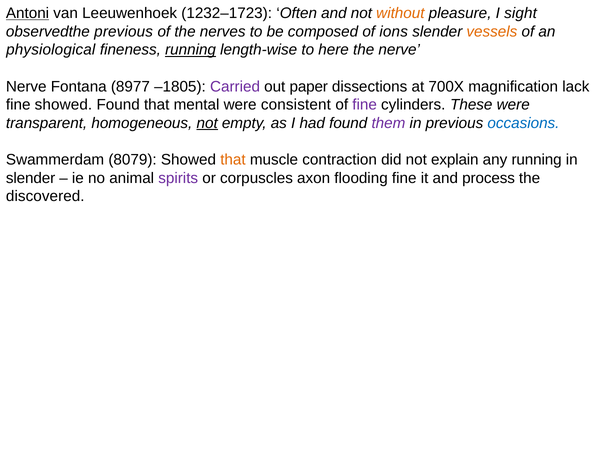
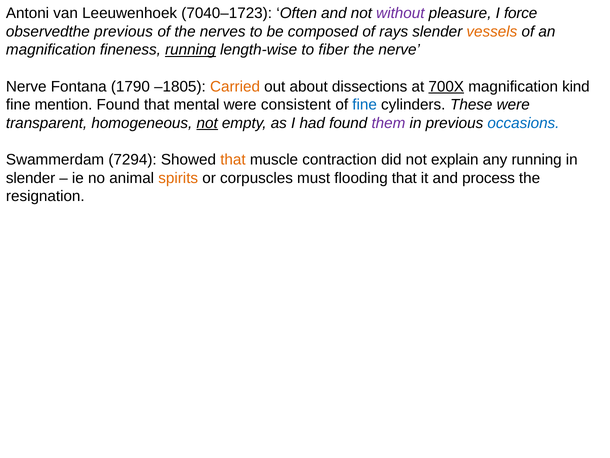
Antoni underline: present -> none (28, 13)
1232–1723: 1232–1723 -> 7040–1723 (227, 13)
without colour: orange -> purple (400, 13)
sight: sight -> force (521, 13)
ions: ions -> rays (394, 31)
physiological: physiological -> magnification (51, 50)
here: here -> fiber (334, 50)
8977: 8977 -> 1790 (130, 86)
Carried colour: purple -> orange (235, 86)
paper: paper -> about (309, 86)
700X underline: none -> present (446, 86)
lack: lack -> kind (576, 86)
fine showed: showed -> mention (64, 105)
fine colour: purple -> blue (365, 105)
8079: 8079 -> 7294 (133, 160)
spirits colour: purple -> orange (178, 178)
axon: axon -> must (314, 178)
flooding fine: fine -> that (404, 178)
discovered: discovered -> resignation (45, 196)
